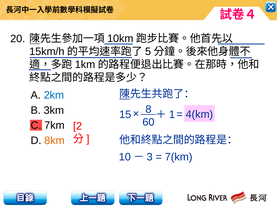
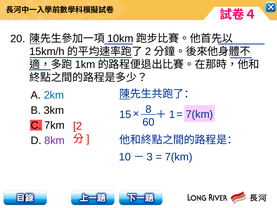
5: 5 -> 2 (148, 52)
4(km: 4(km -> 7(km (199, 114)
8km colour: orange -> purple (55, 140)
